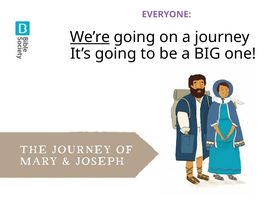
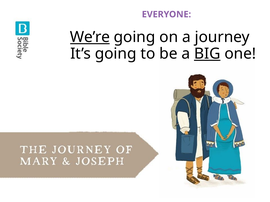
BIG underline: none -> present (207, 54)
